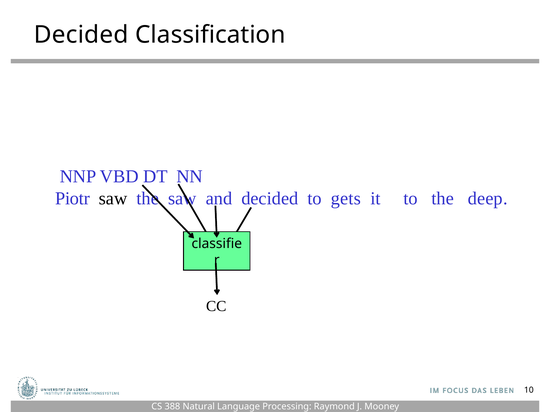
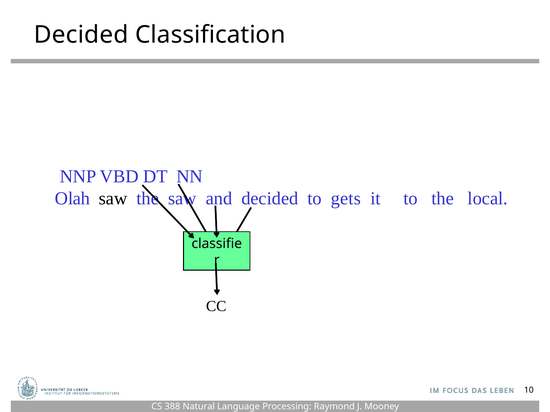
Piotr: Piotr -> Olah (72, 199)
deep: deep -> local (488, 199)
